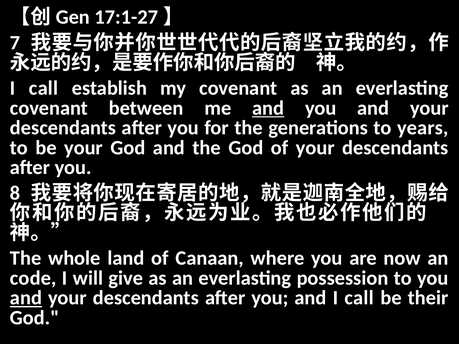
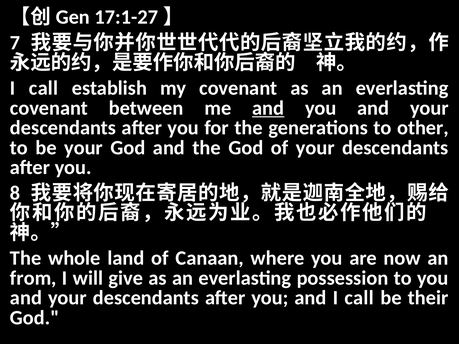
years: years -> other (423, 128)
code: code -> from (33, 278)
and underline: present -> none (26, 298)
